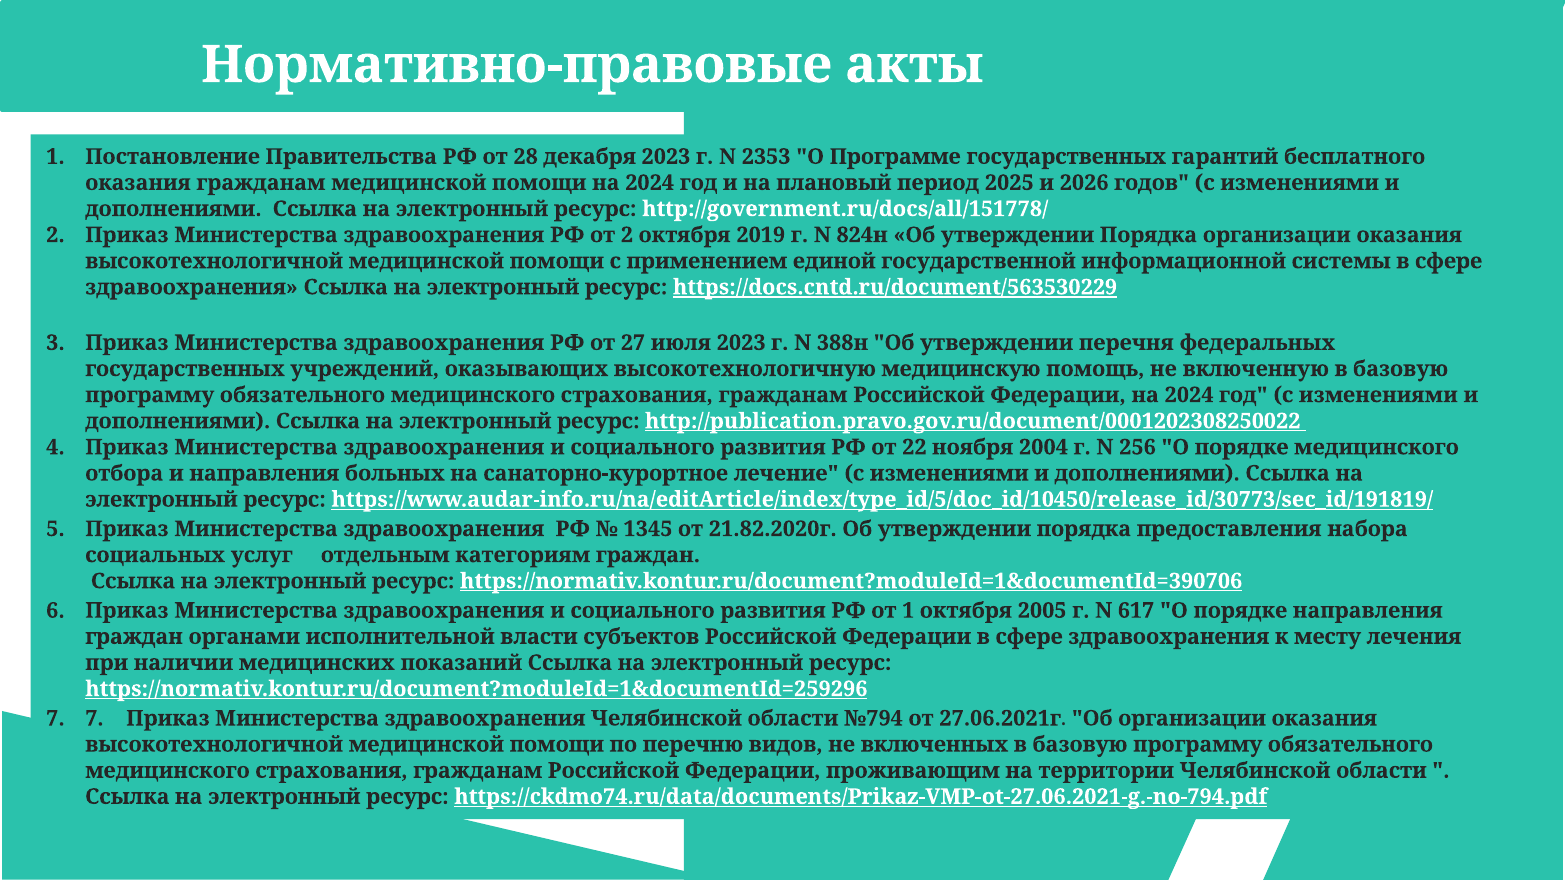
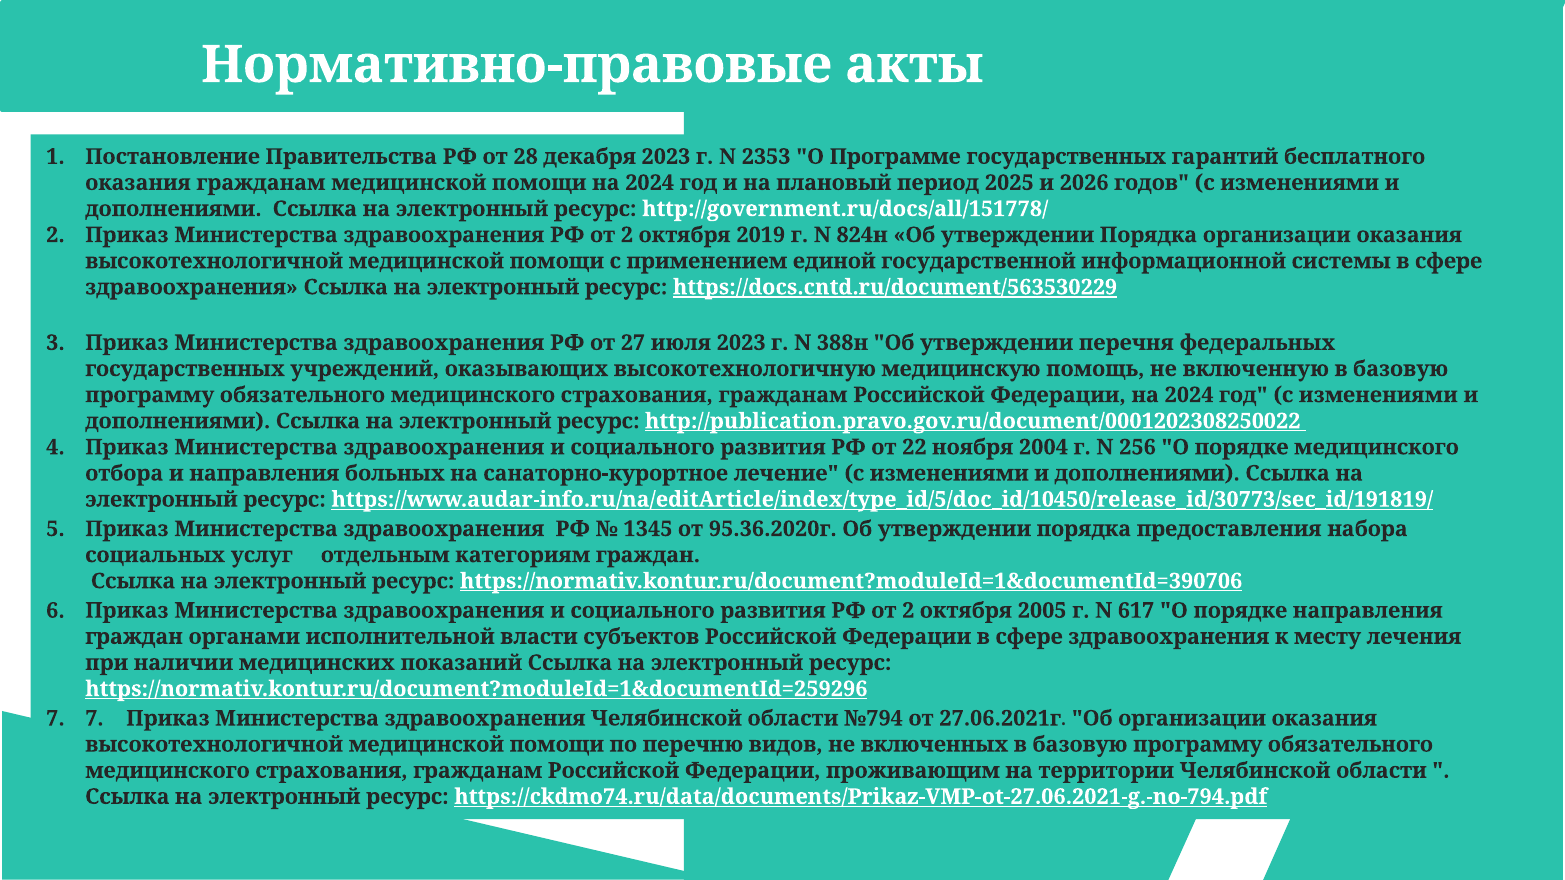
21.82.2020г: 21.82.2020г -> 95.36.2020г (773, 529)
развития РФ от 1: 1 -> 2 (908, 611)
